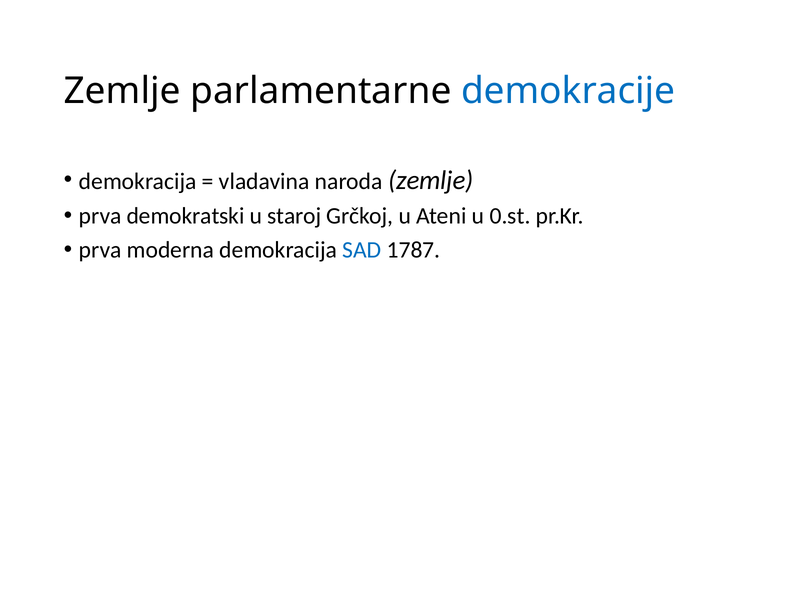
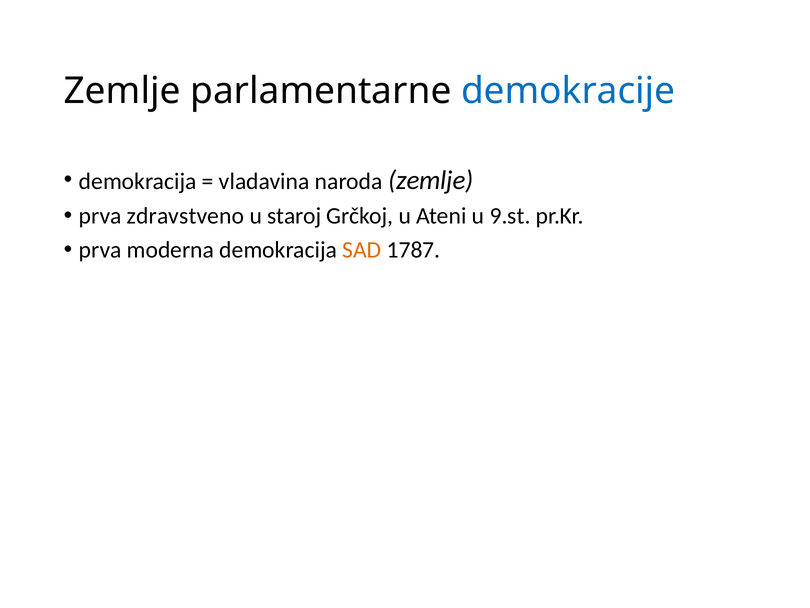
demokratski: demokratski -> zdravstveno (185, 216)
0.st: 0.st -> 9.st (510, 216)
SAD colour: blue -> orange (362, 250)
